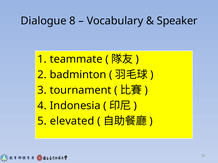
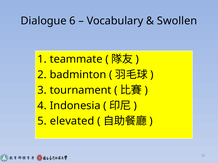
8: 8 -> 6 (72, 21)
Speaker: Speaker -> Swollen (177, 21)
